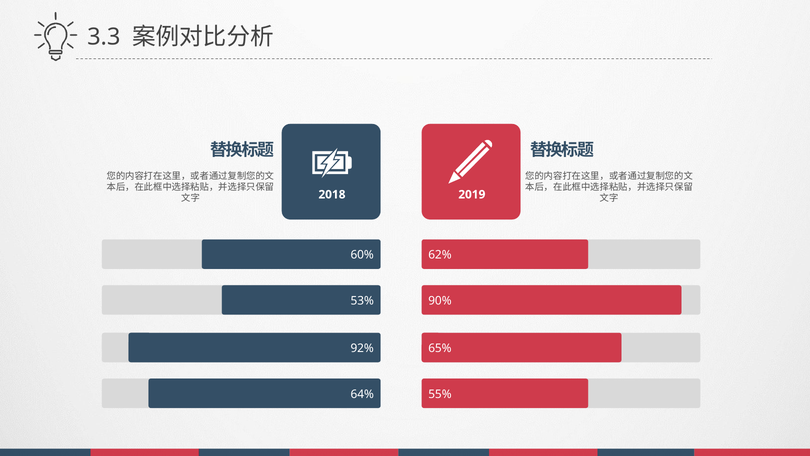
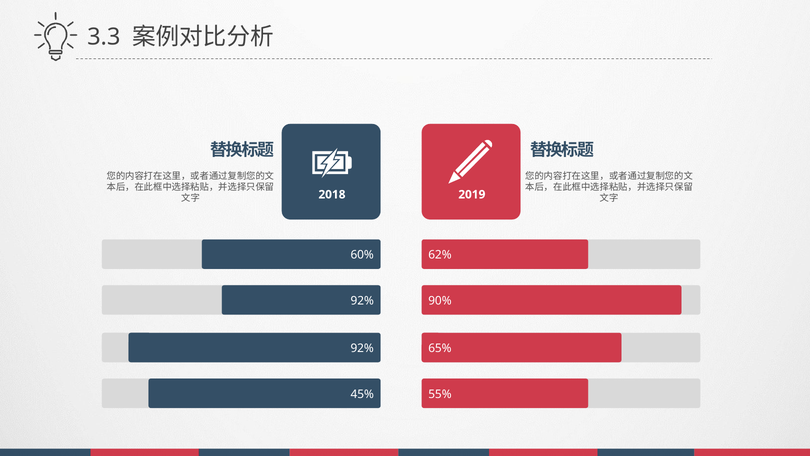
53%: 53% -> 92% (362, 301)
64%: 64% -> 45% (362, 394)
